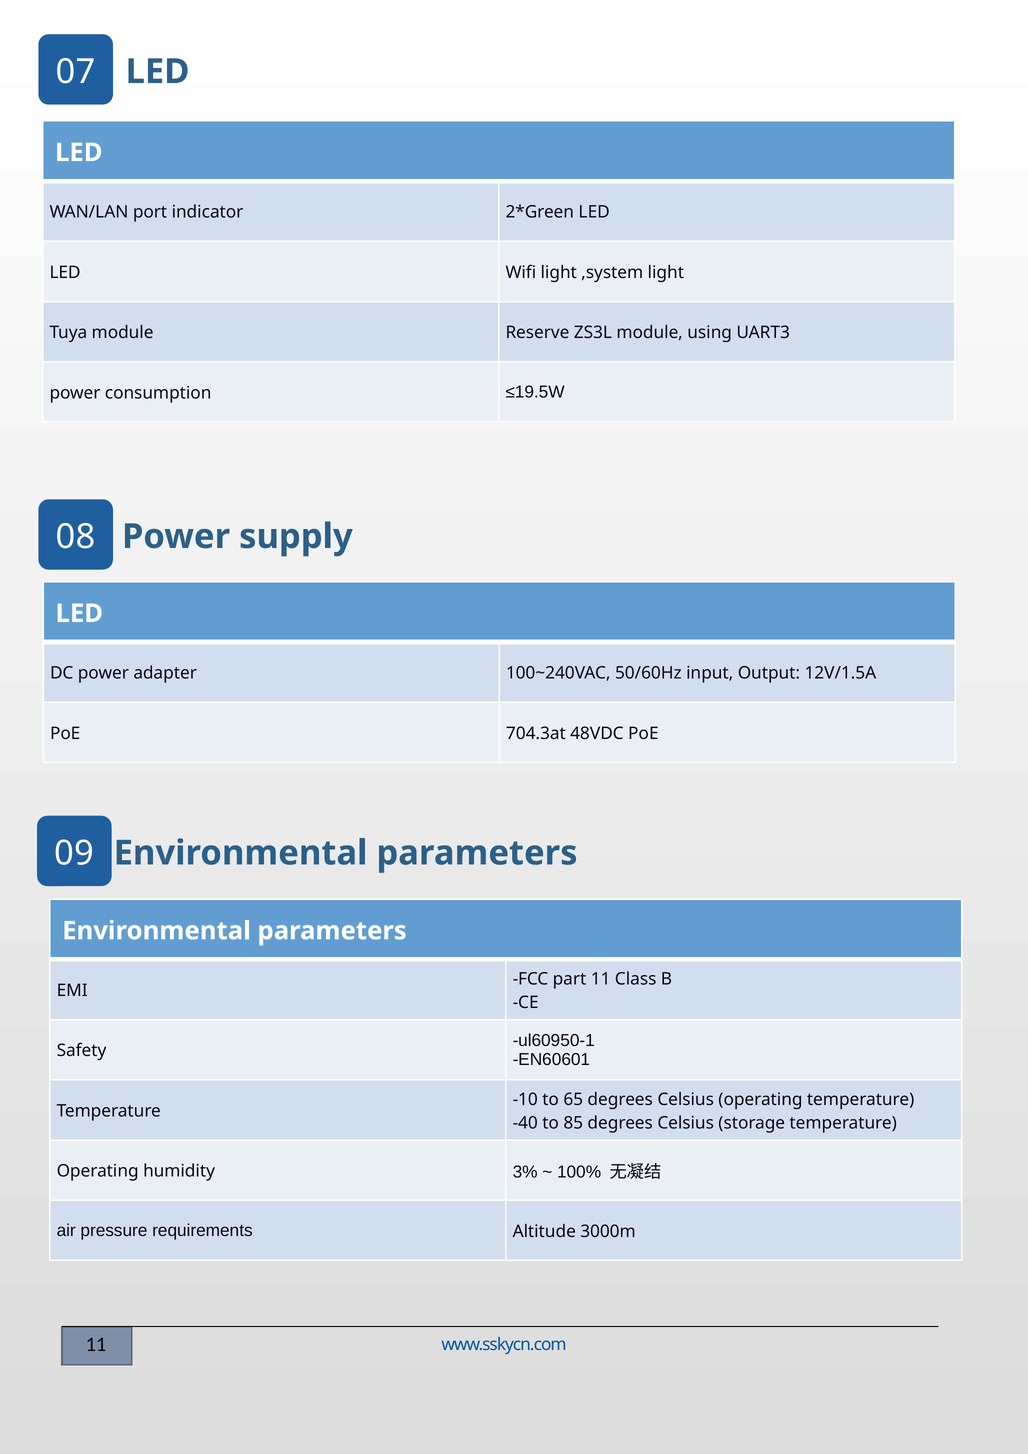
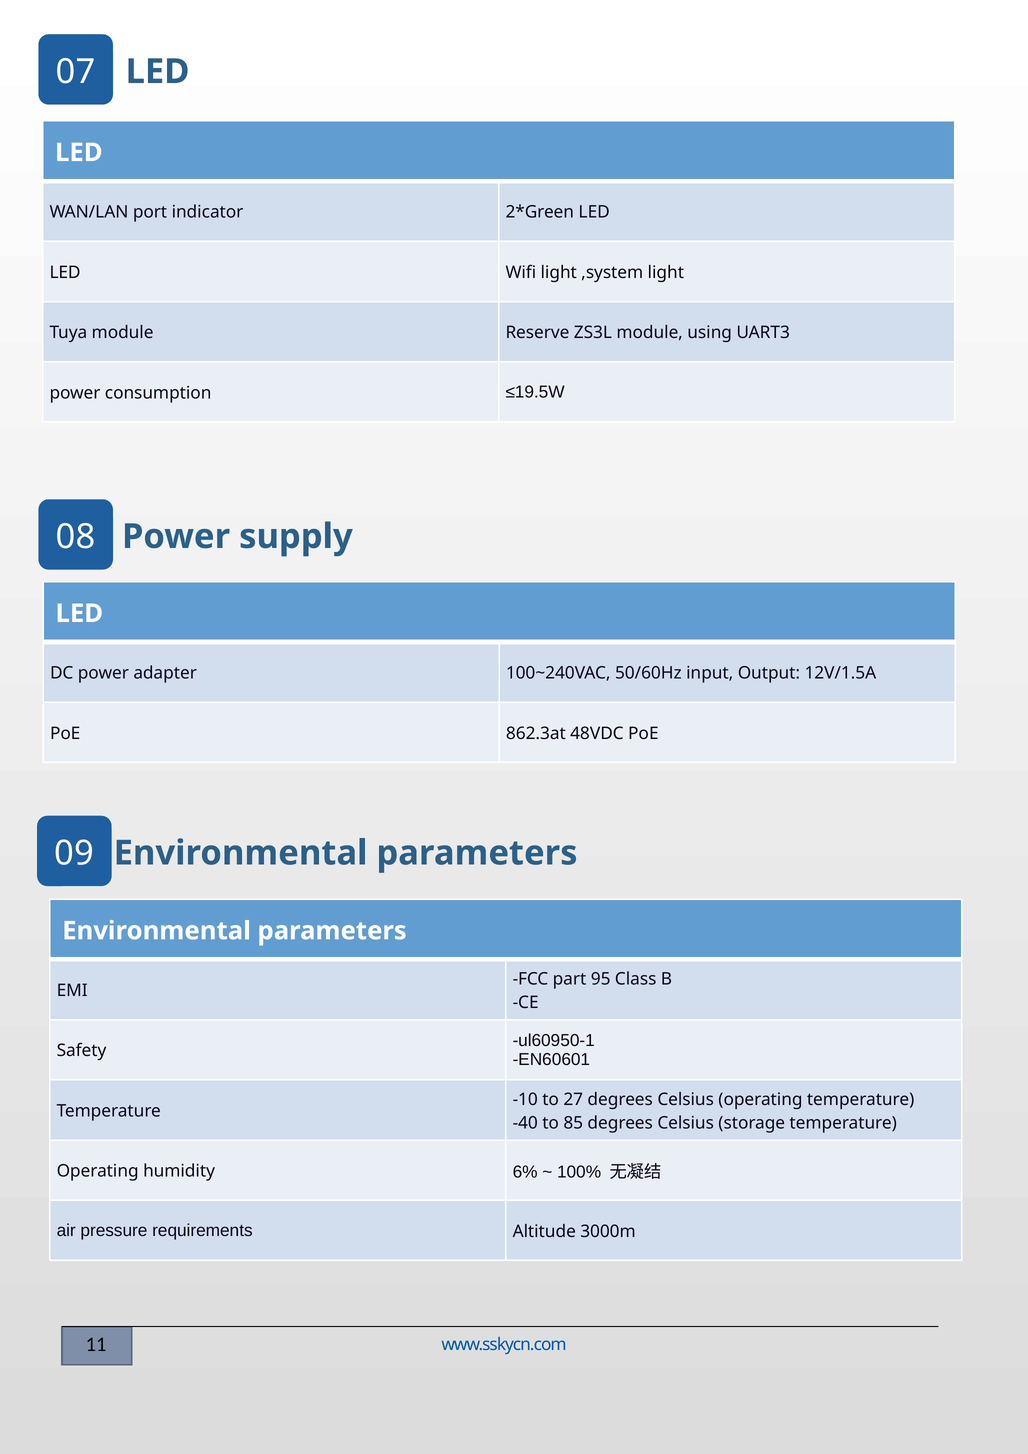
704.3at: 704.3at -> 862.3at (536, 734)
part 11: 11 -> 95 (601, 979)
65: 65 -> 27 (573, 1100)
3%: 3% -> 6% (525, 1172)
